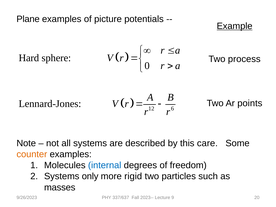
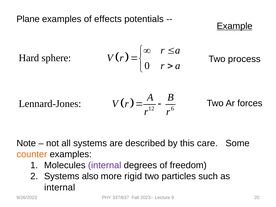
picture: picture -> effects (108, 19)
points: points -> forces (250, 103)
internal colour: blue -> purple (105, 165)
only: only -> also (90, 176)
masses: masses -> internal (60, 187)
